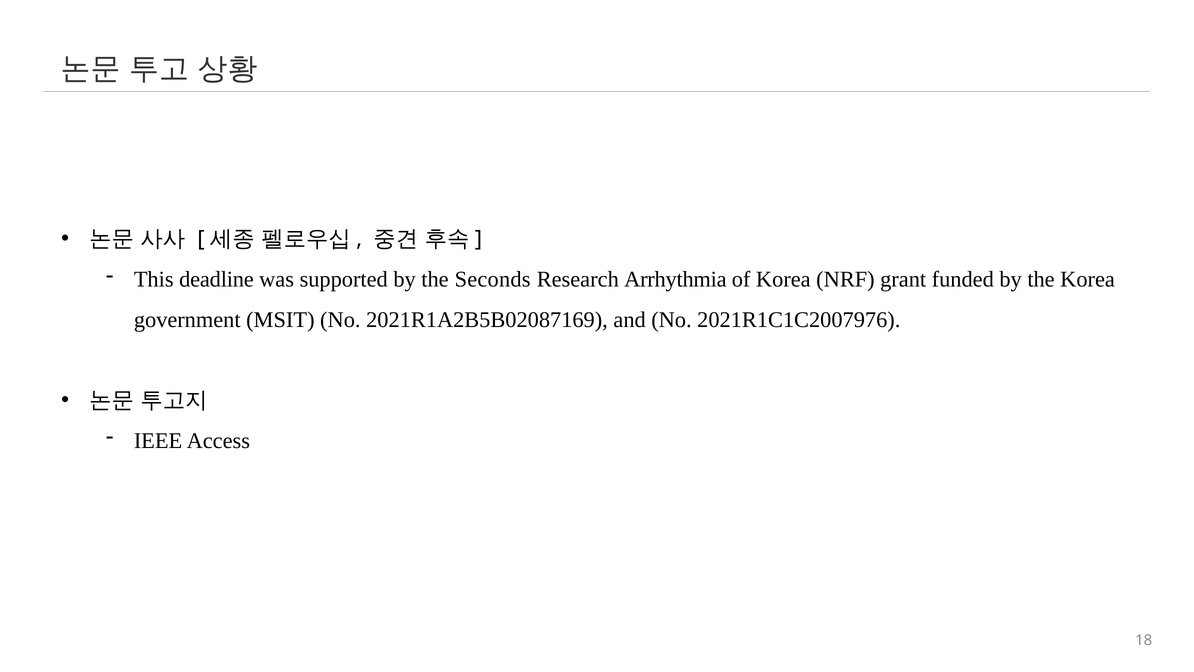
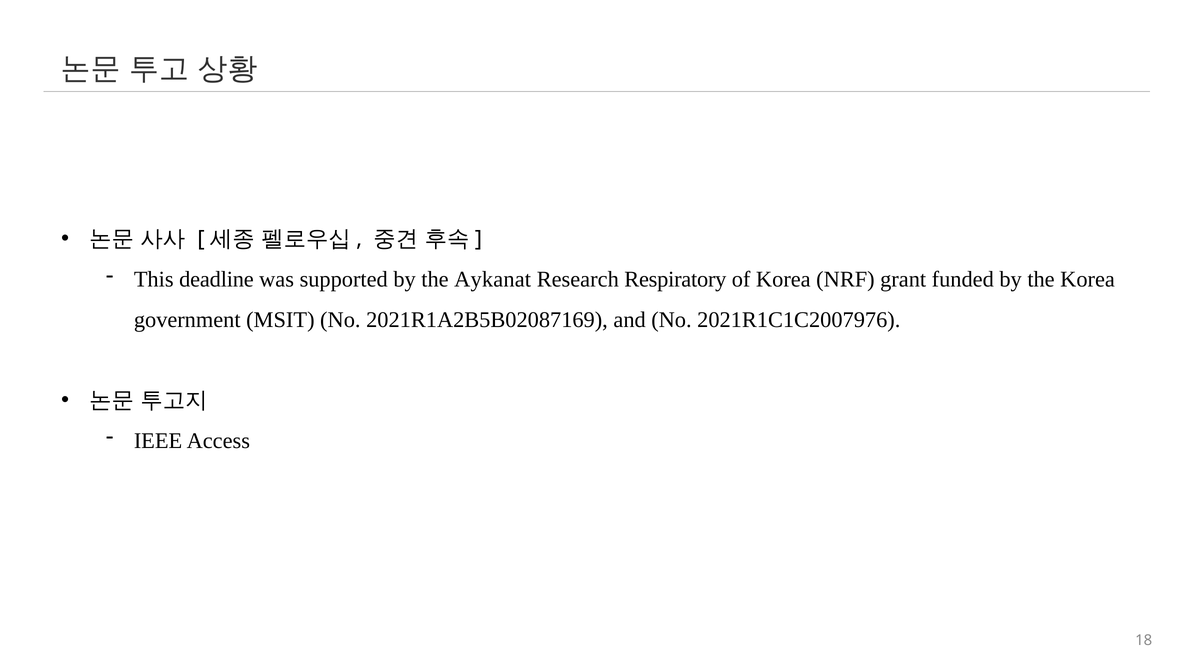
Seconds: Seconds -> Aykanat (493, 279)
Arrhythmia: Arrhythmia -> Respiratory (675, 279)
